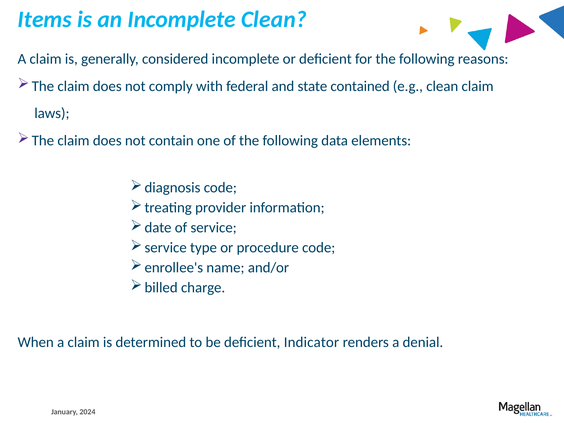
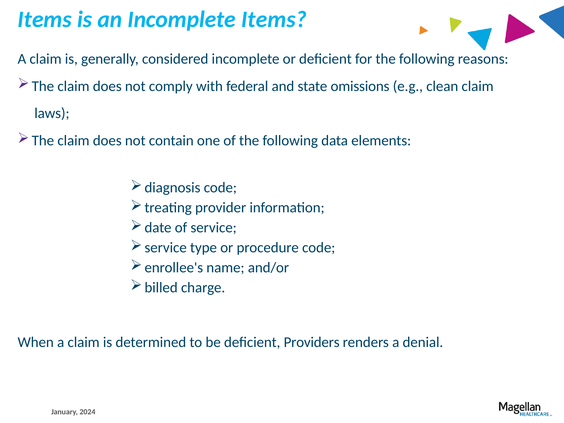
Incomplete Clean: Clean -> Items (274, 19)
contained: contained -> omissions (360, 86)
Indicator: Indicator -> Providers (312, 342)
